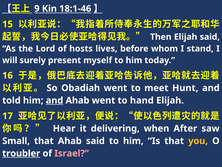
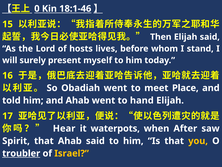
9: 9 -> 0 (37, 9)
Hunt: Hunt -> Place (185, 88)
and underline: present -> none (55, 100)
delivering: delivering -> waterpots (115, 128)
Small: Small -> Spirit (16, 141)
Israel colour: pink -> yellow (72, 153)
